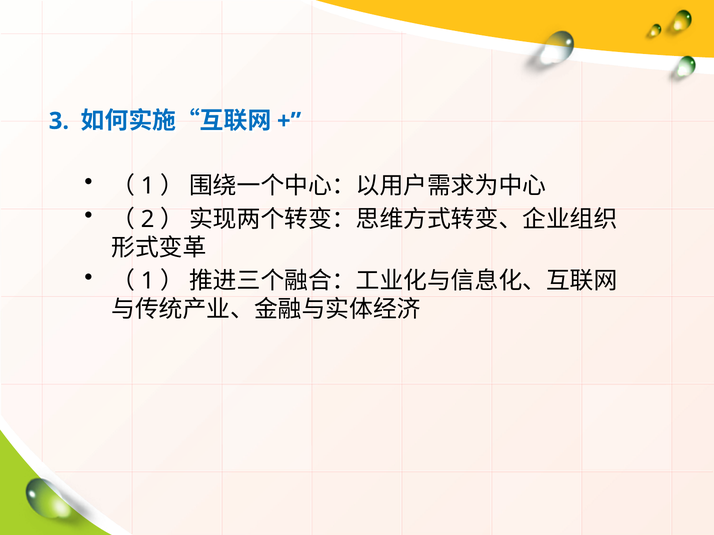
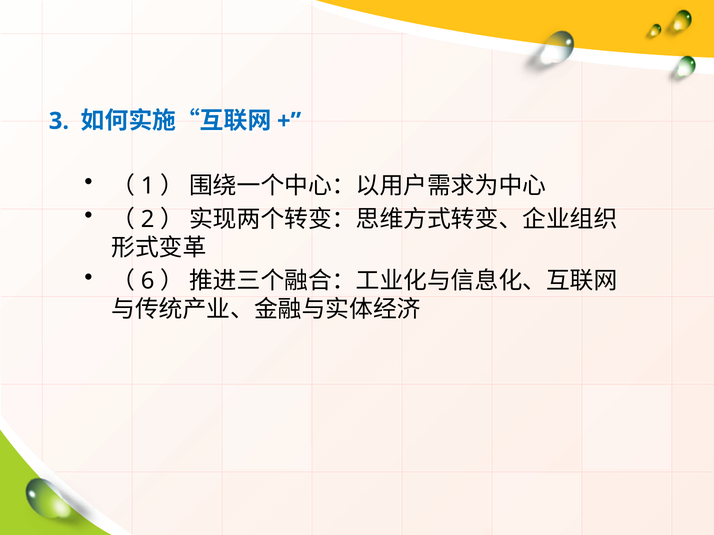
1: 1 -> 6 (148, 281)
